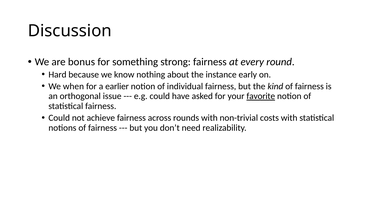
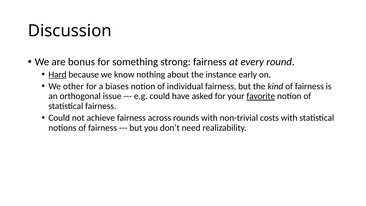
Hard underline: none -> present (57, 74)
when: when -> other (73, 86)
earlier: earlier -> biases (117, 86)
